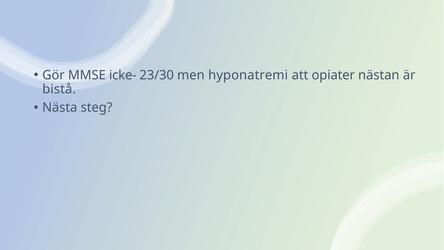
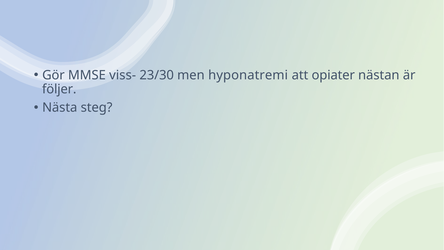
icke-: icke- -> viss- (123, 75)
bistå: bistå -> följer (59, 89)
